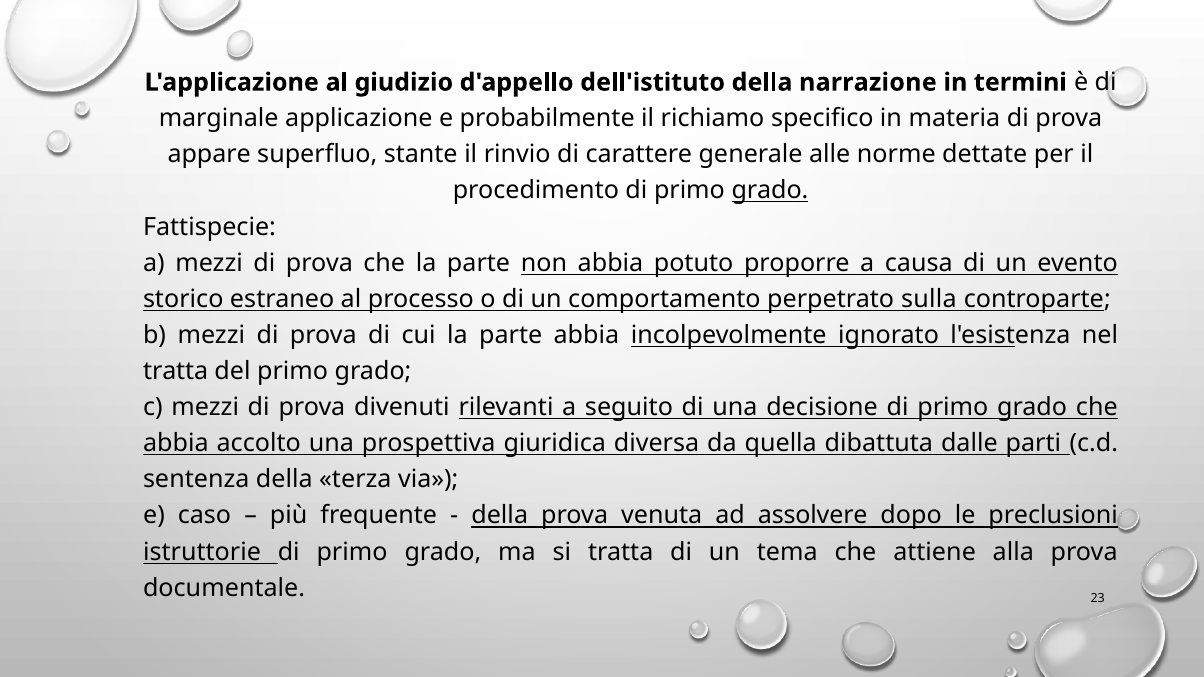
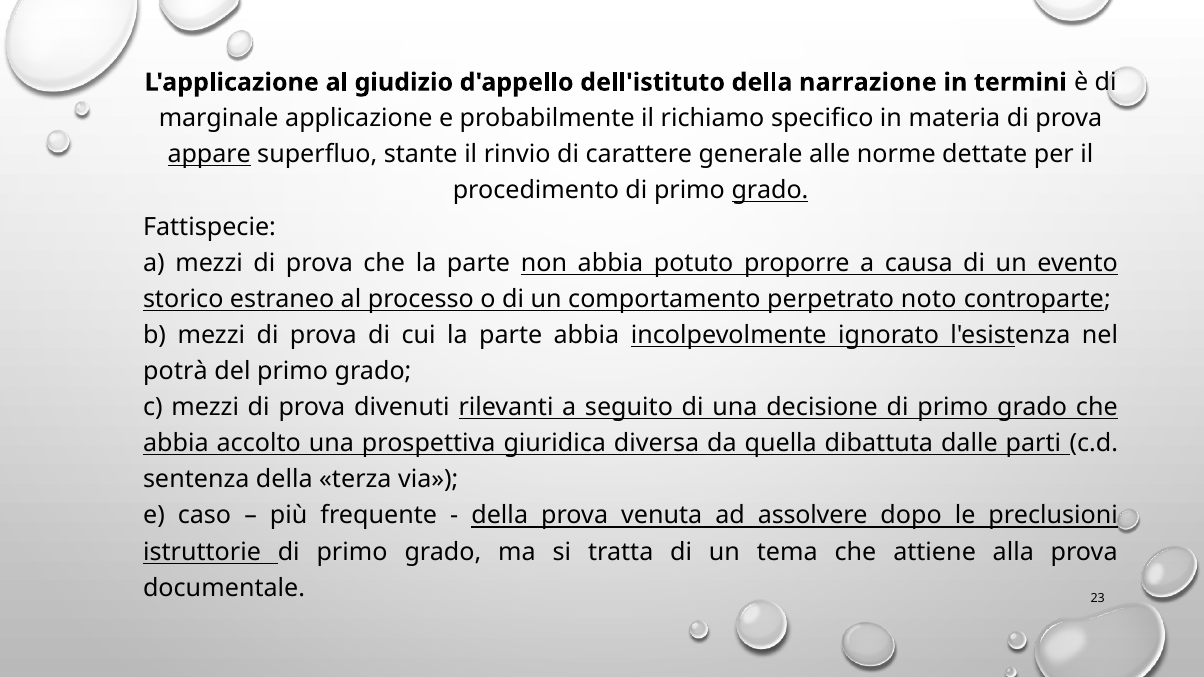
appare underline: none -> present (209, 155)
sulla: sulla -> noto (929, 299)
tratta: tratta -> potrà (175, 371)
